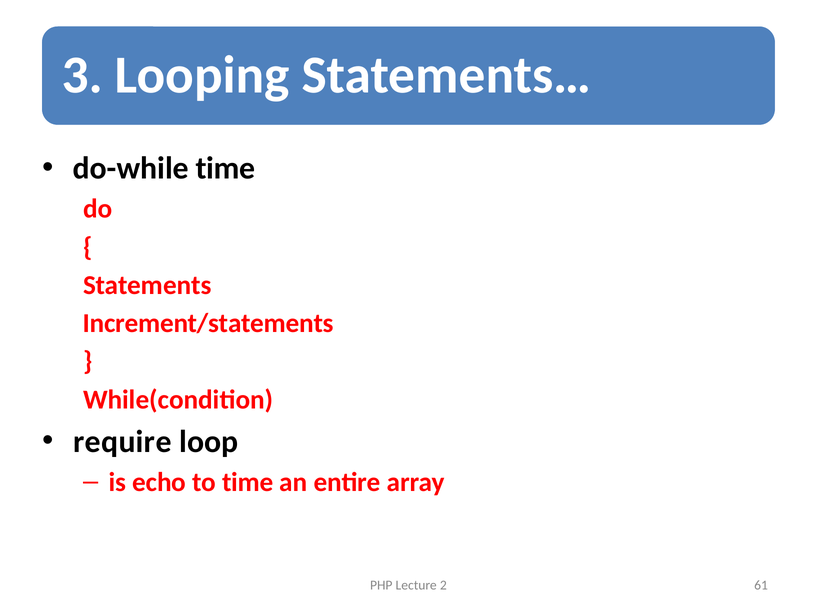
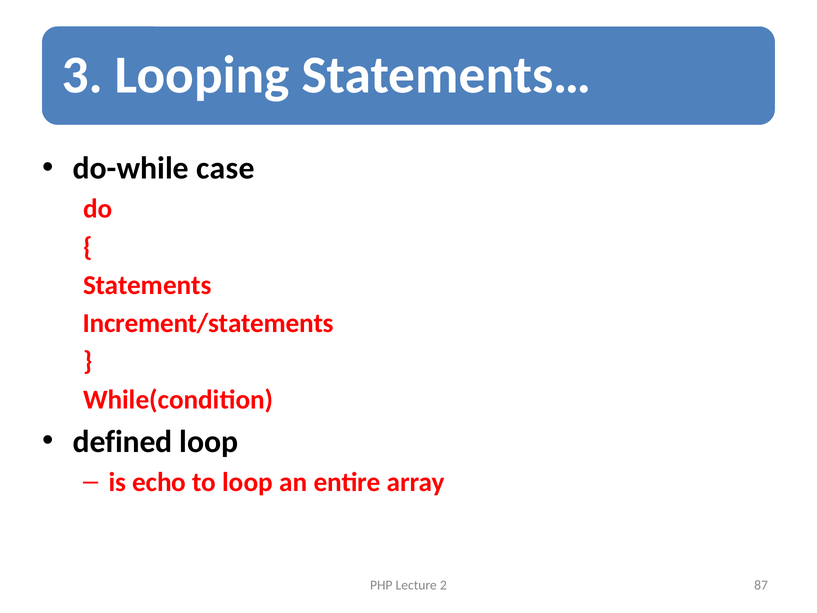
do-while time: time -> case (225, 168)
require: require -> defined (123, 441)
to time: time -> loop (248, 482)
61: 61 -> 87 (761, 585)
